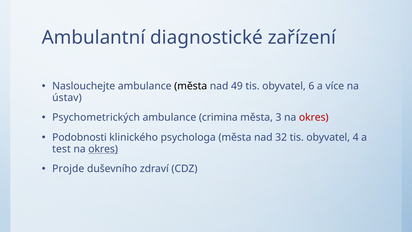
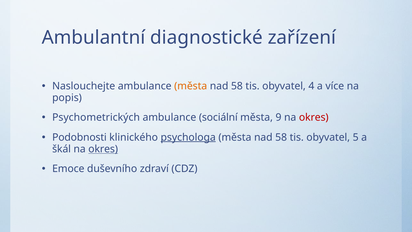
města colour: black -> orange (191, 86)
49: 49 -> 58 (237, 86)
6: 6 -> 4 (311, 86)
ústav: ústav -> popis (67, 98)
crimina: crimina -> sociální (218, 117)
3: 3 -> 9 (279, 117)
psychologa underline: none -> present (188, 137)
32: 32 -> 58 (281, 137)
4: 4 -> 5 (356, 137)
test: test -> škál (62, 149)
Projde: Projde -> Emoce (68, 169)
